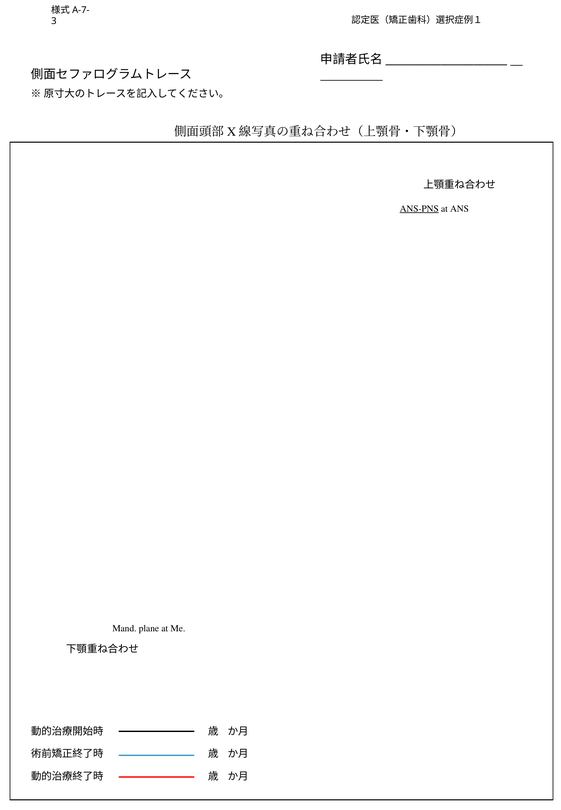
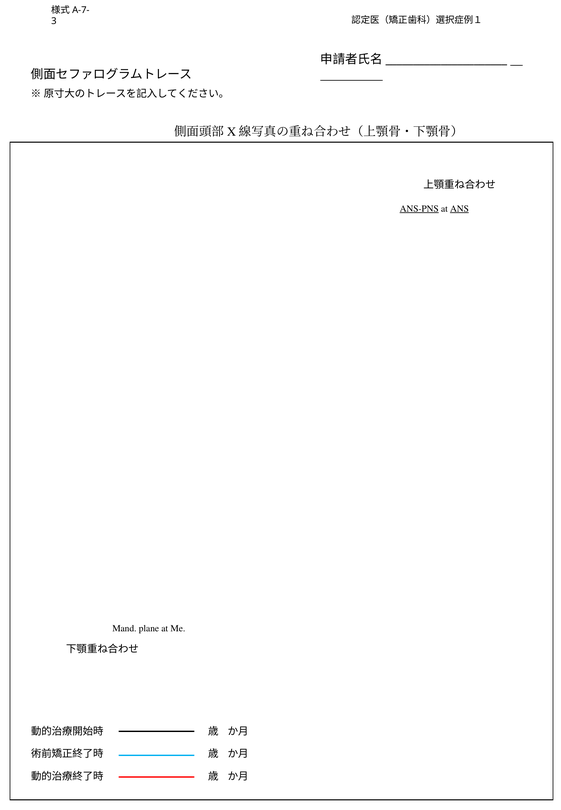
ANS underline: none -> present (459, 209)
